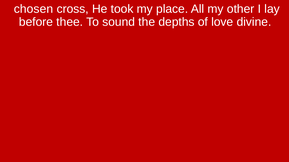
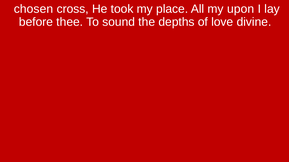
other: other -> upon (241, 9)
